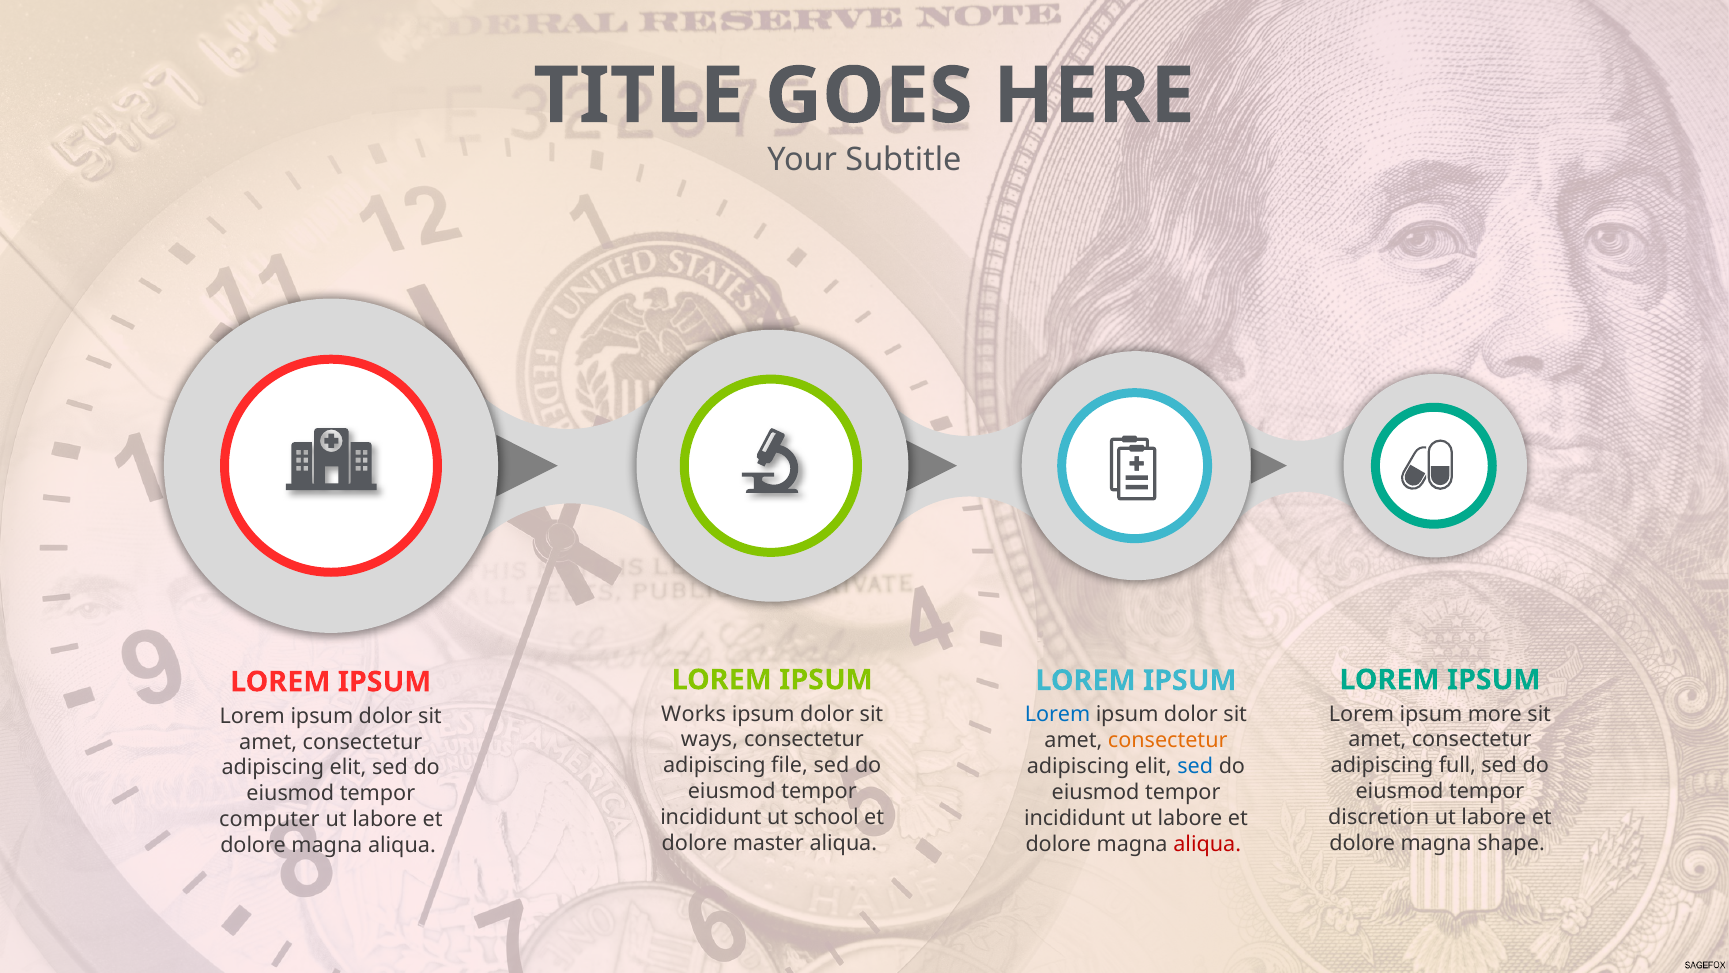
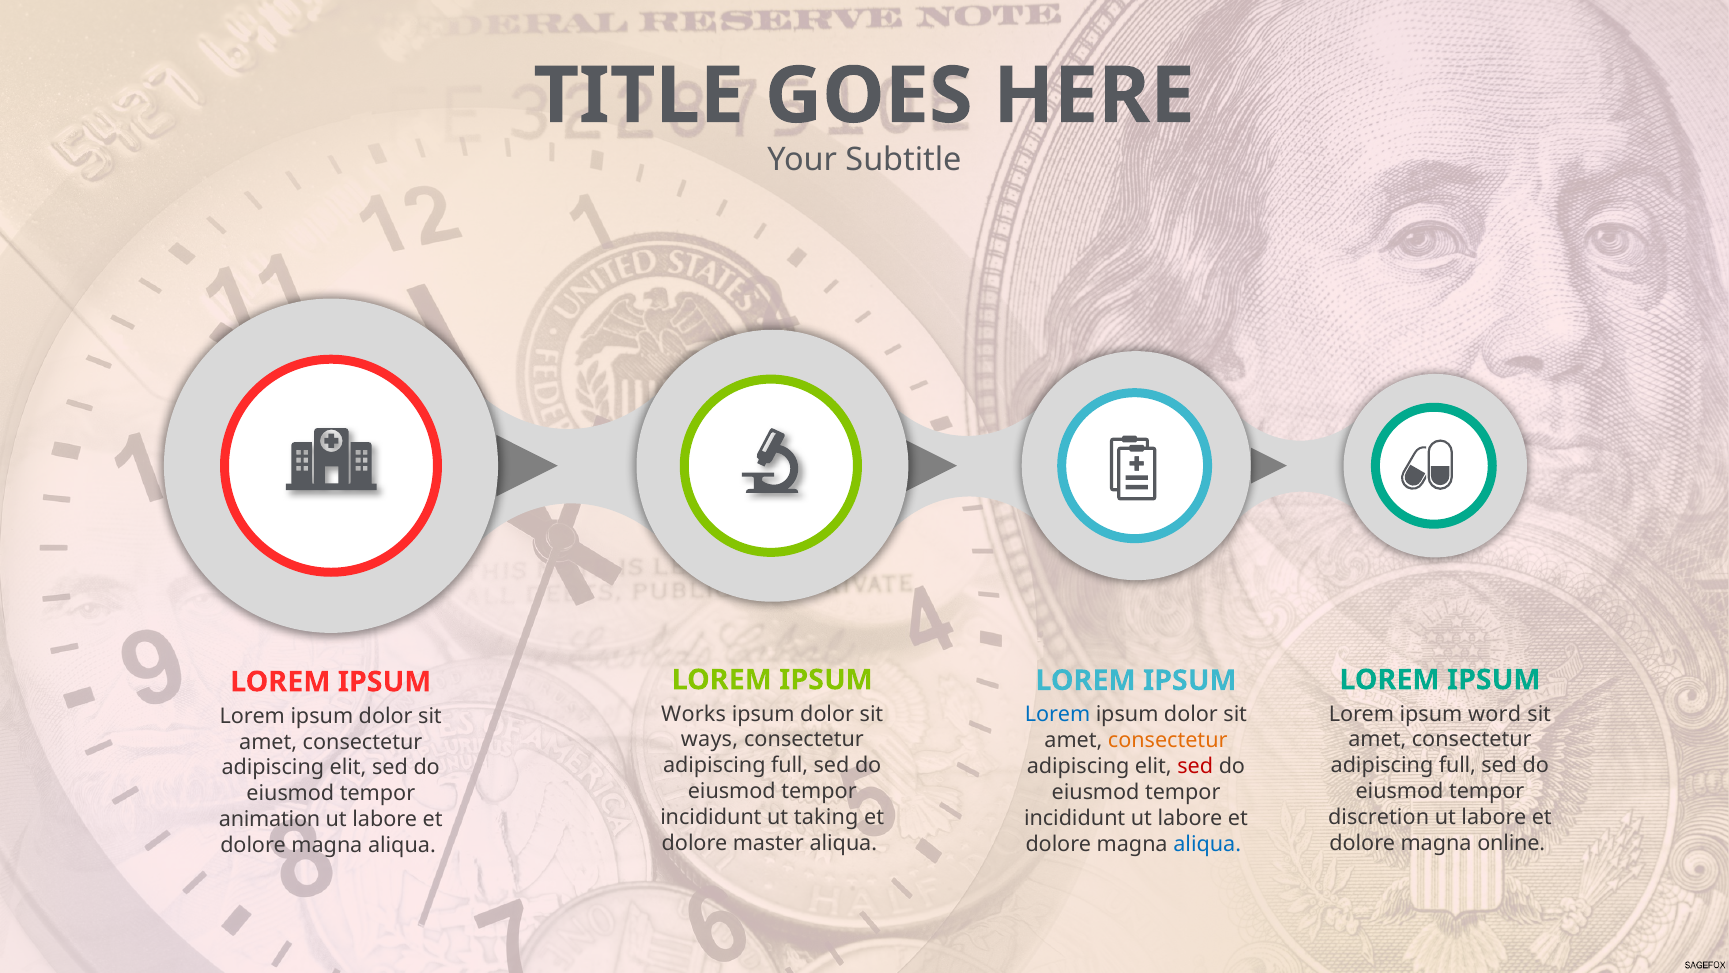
more: more -> word (1495, 714)
file: file -> full (790, 765)
sed colour: blue -> red (1195, 766)
school: school -> taking (826, 817)
computer: computer -> animation (270, 819)
shape: shape -> online (1511, 843)
aliqua colour: red -> blue (1207, 844)
